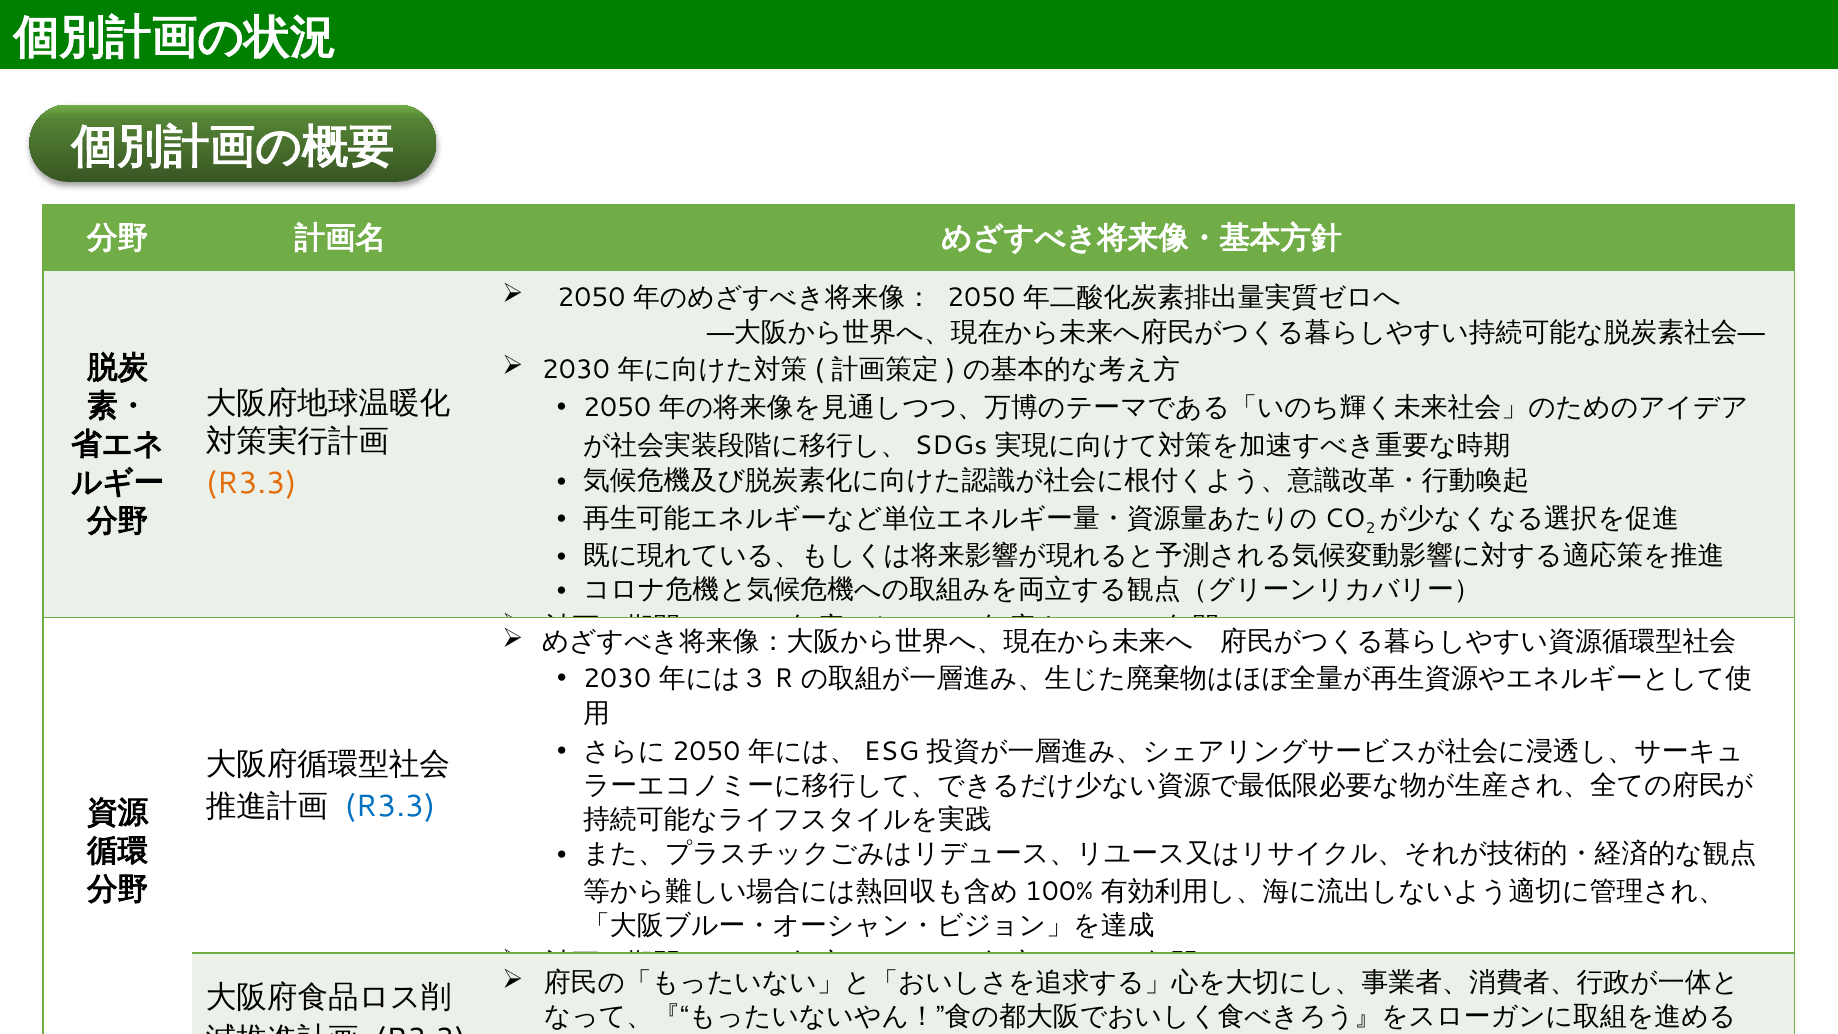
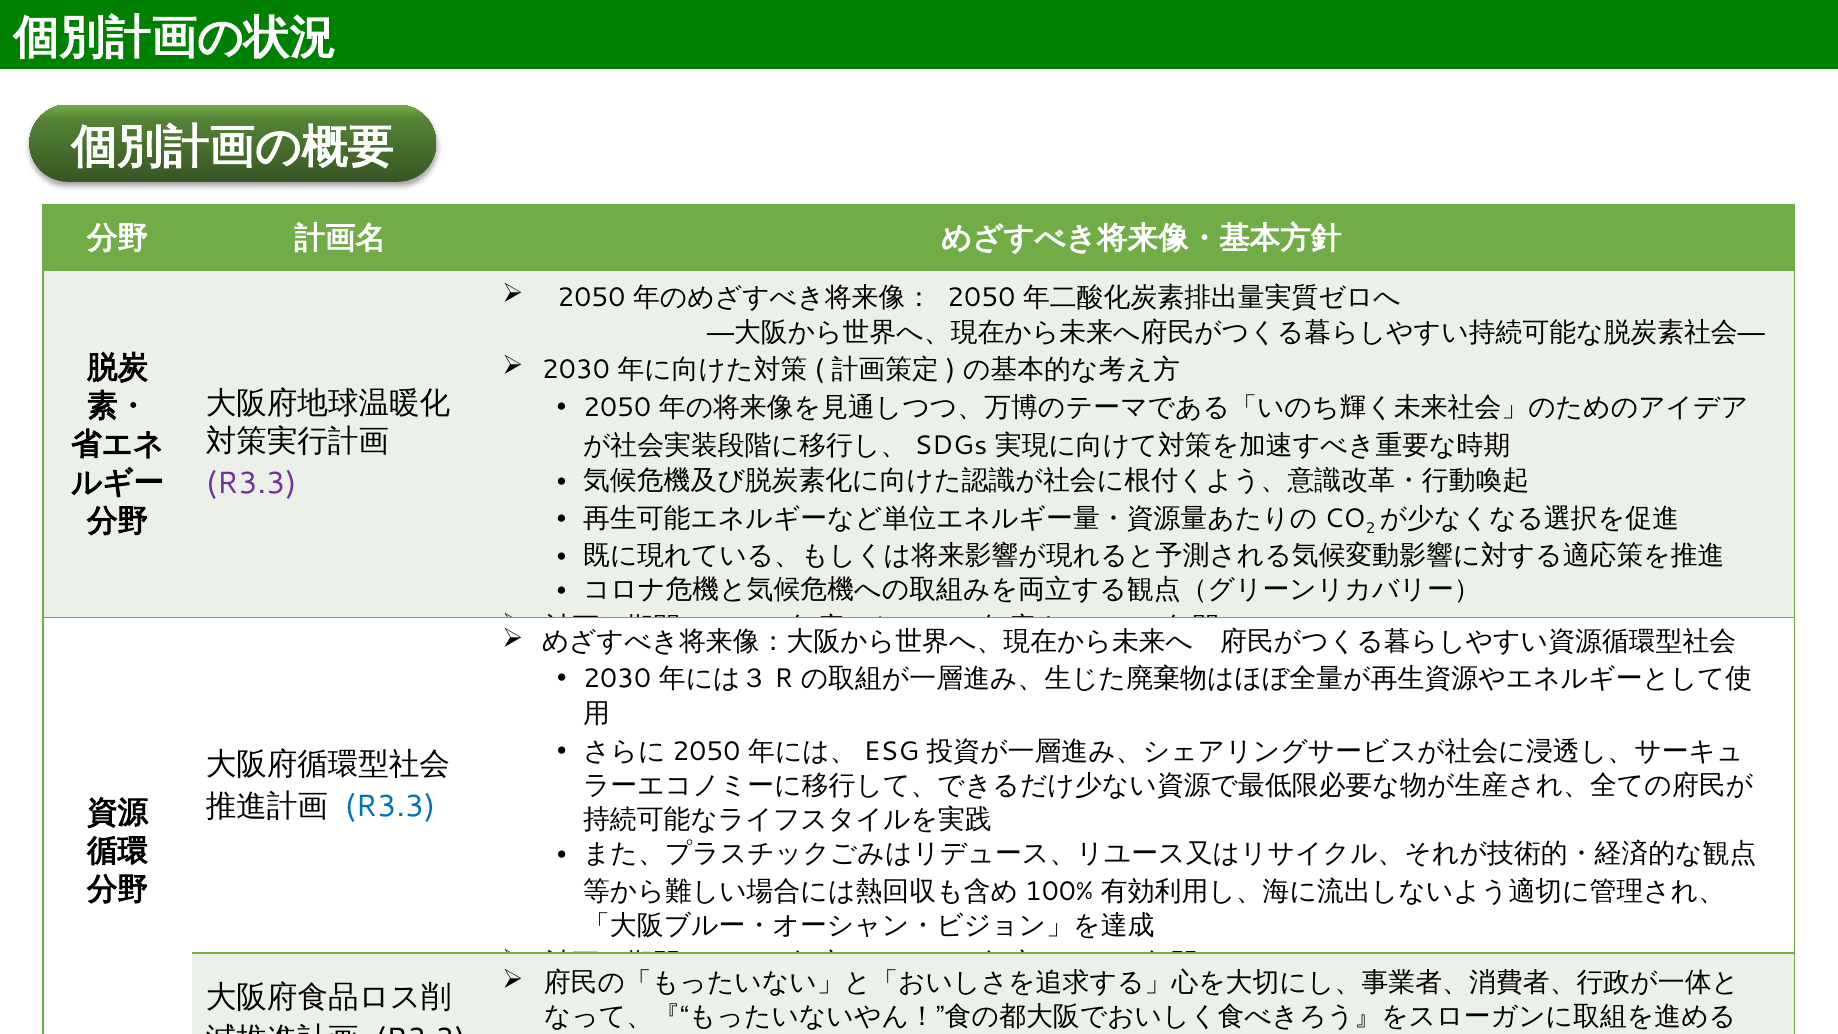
R3.3 colour: orange -> purple (251, 484)
